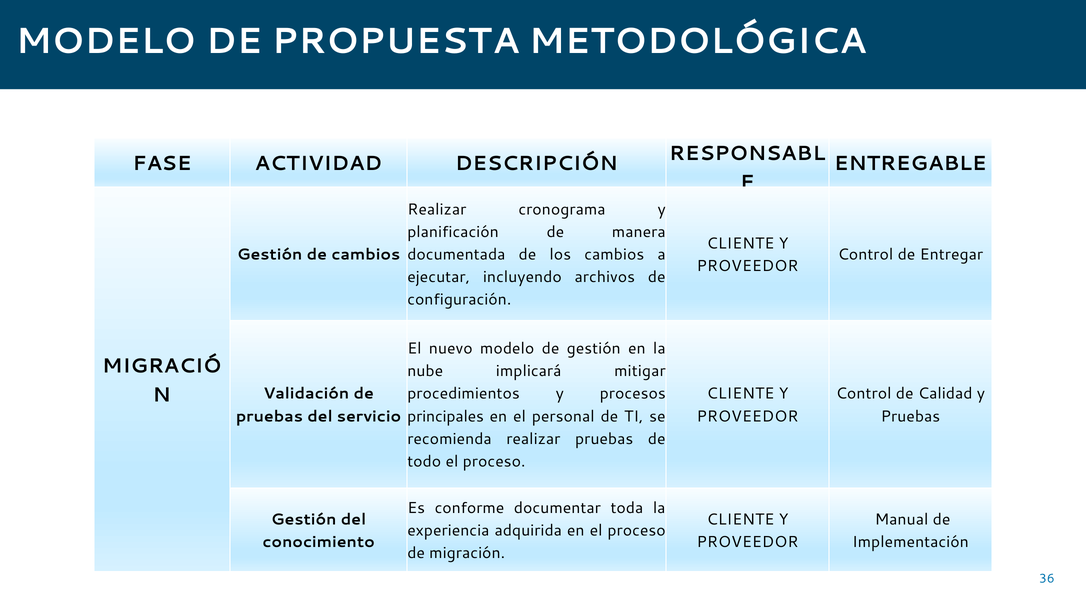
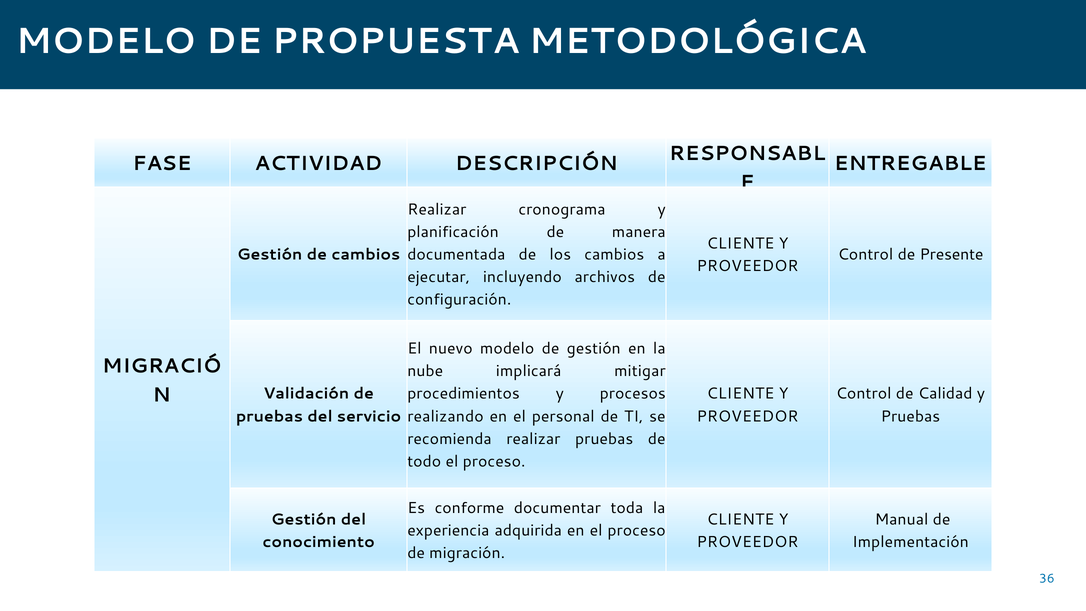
Entregar: Entregar -> Presente (952, 255)
principales: principales -> realizando (445, 416)
